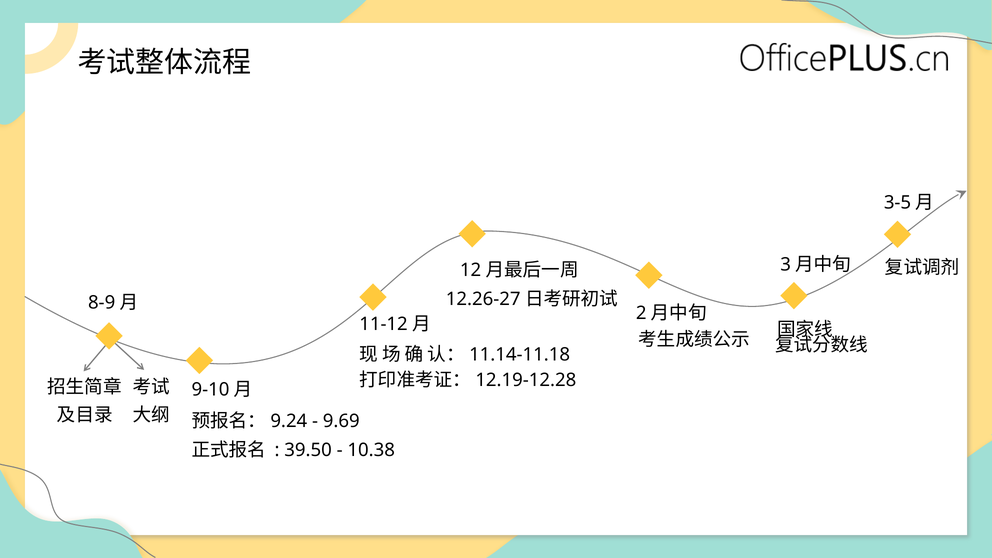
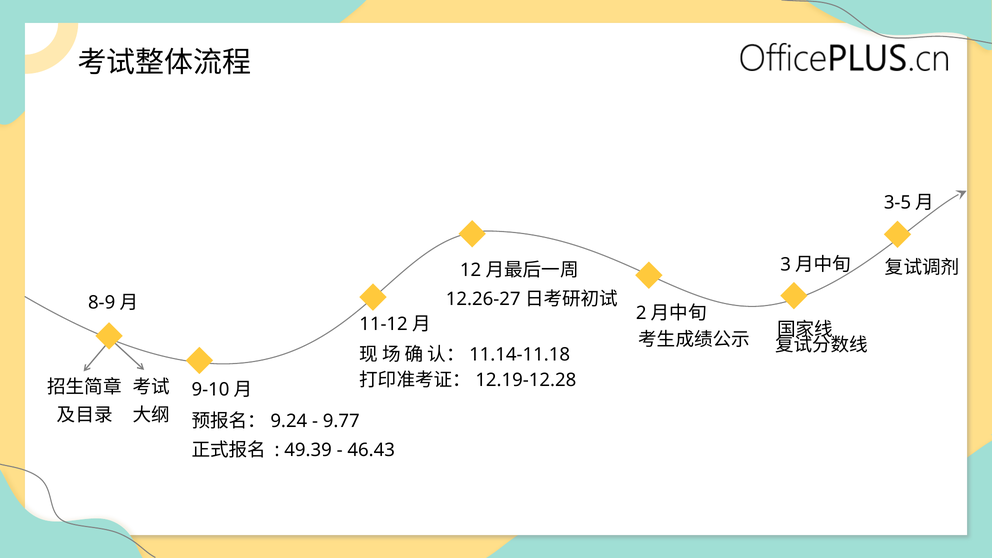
9.69: 9.69 -> 9.77 (341, 421)
39.50: 39.50 -> 49.39 (308, 450)
10.38: 10.38 -> 46.43 (371, 450)
